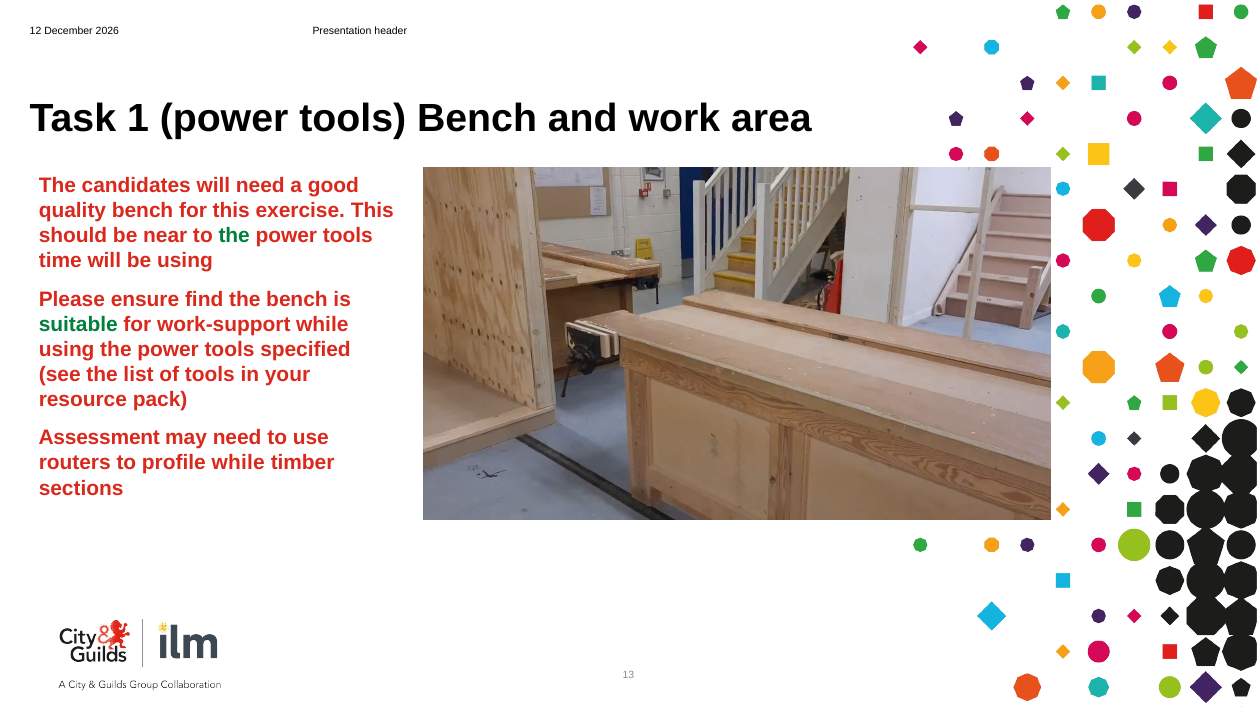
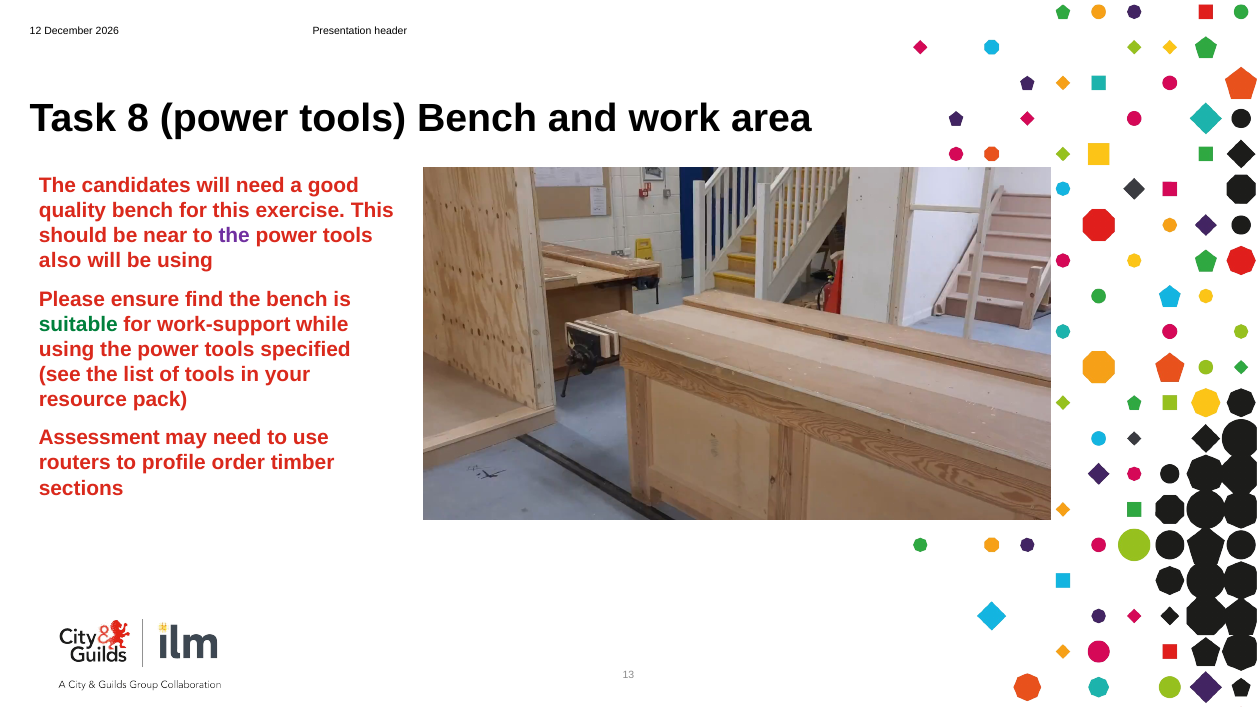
1: 1 -> 8 (138, 118)
the colour: green -> purple (234, 236)
time: time -> also (60, 261)
profile while: while -> order (238, 463)
